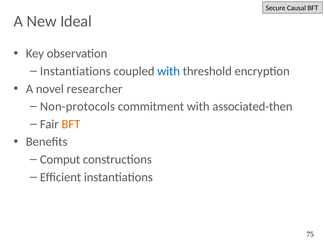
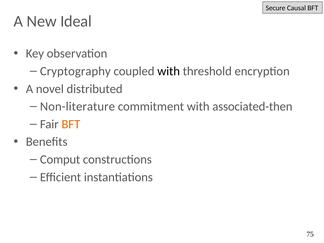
Instantiations: Instantiations -> Cryptography (75, 71)
with colour: blue -> black (169, 71)
researcher: researcher -> distributed (95, 89)
Non-protocols: Non-protocols -> Non-literature (77, 106)
